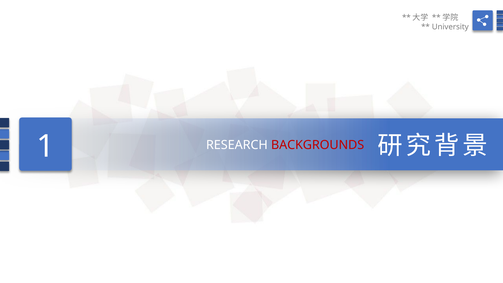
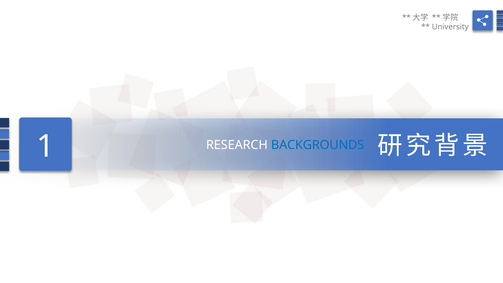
BACKGROUNDS colour: red -> blue (318, 145)
